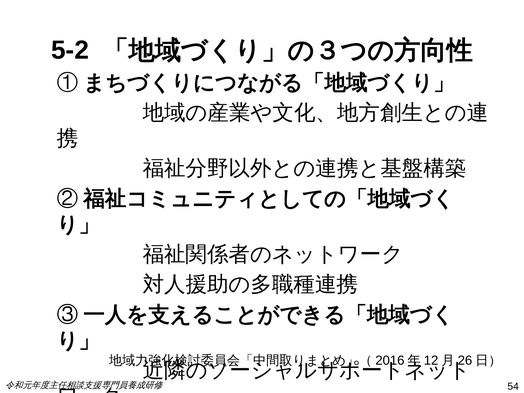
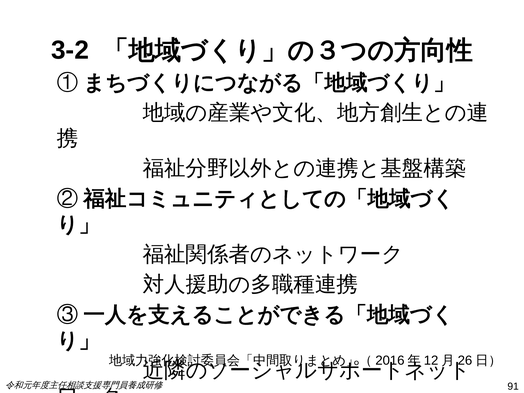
5-2: 5-2 -> 3-2 (70, 50)
54: 54 -> 91 (513, 386)
